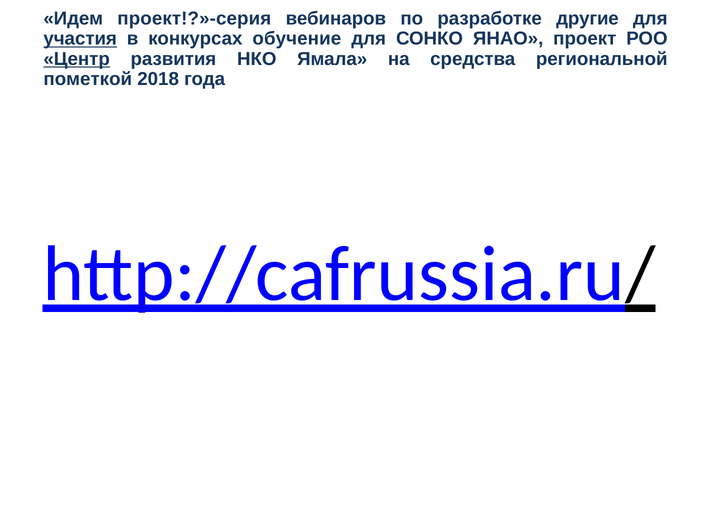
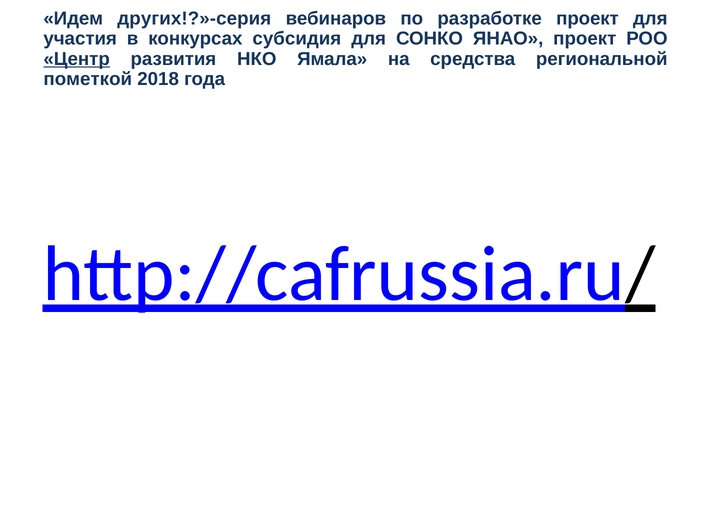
проект!?»-серия: проект!?»-серия -> других!?»-серия (194, 19)
разработке другие: другие -> проект (587, 19)
участия underline: present -> none (80, 39)
обучение: обучение -> субсидия (297, 39)
